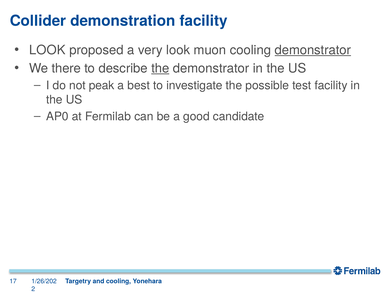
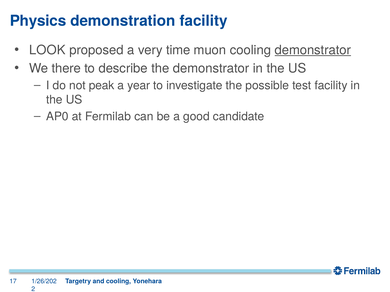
Collider: Collider -> Physics (38, 21)
very look: look -> time (178, 50)
the underline: present -> none (160, 68)
best: best -> year (139, 86)
